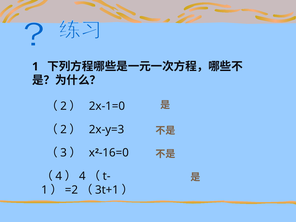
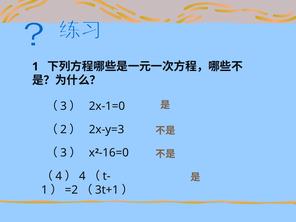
2: 2 -> 3 (64, 106)
